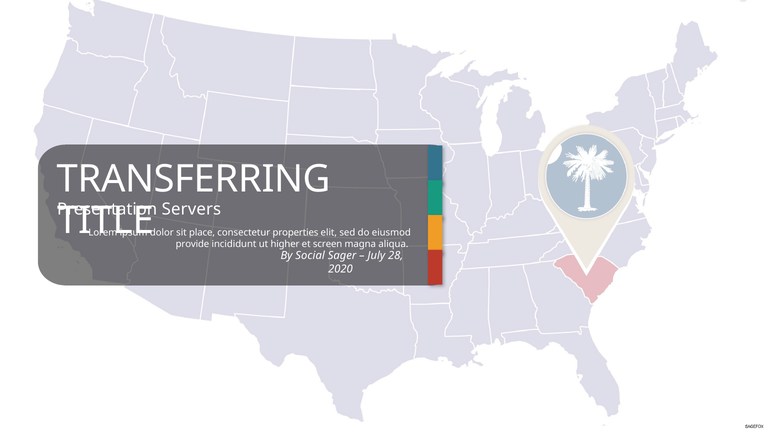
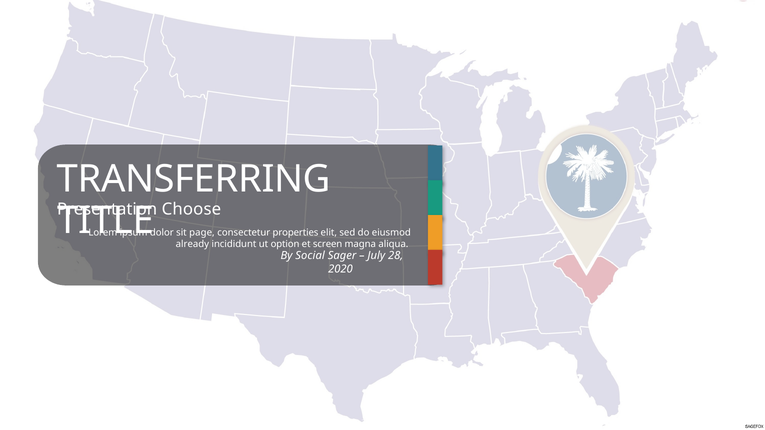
Servers: Servers -> Choose (191, 209)
place: place -> page (202, 233)
provide: provide -> already (192, 244)
higher: higher -> option (285, 244)
